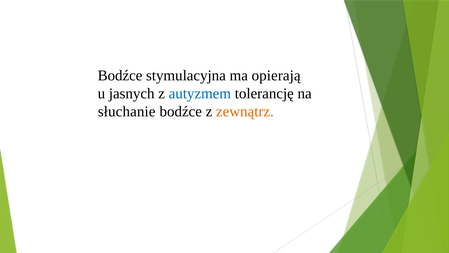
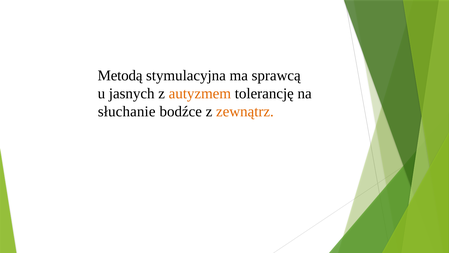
Bodźce: Bodźce -> Metodą (120, 75)
opierają: opierają -> sprawcą (276, 75)
autyzmem colour: blue -> orange (200, 93)
